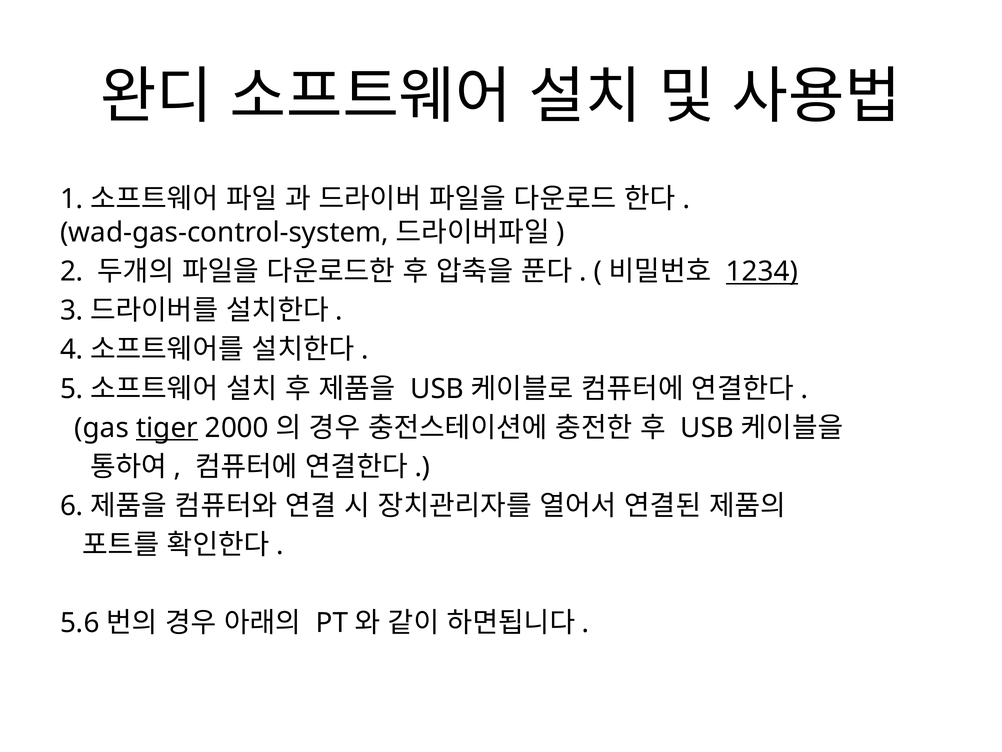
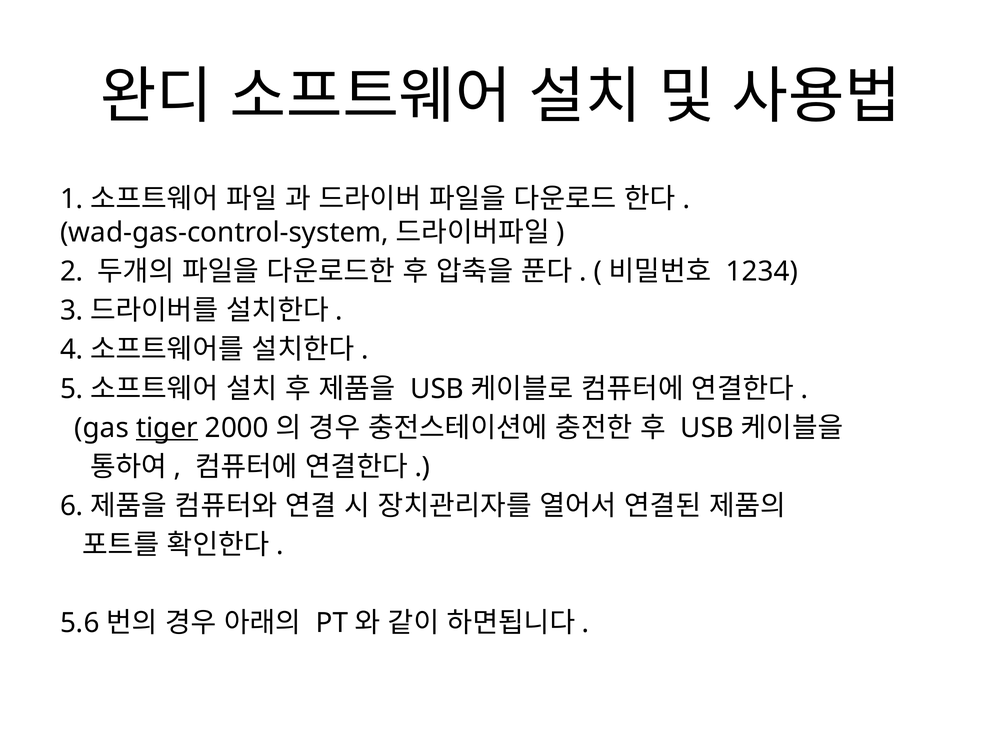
1234 underline: present -> none (762, 272)
